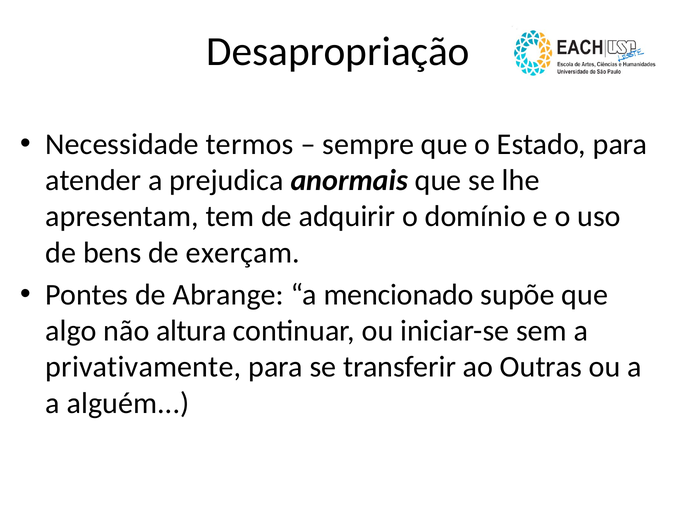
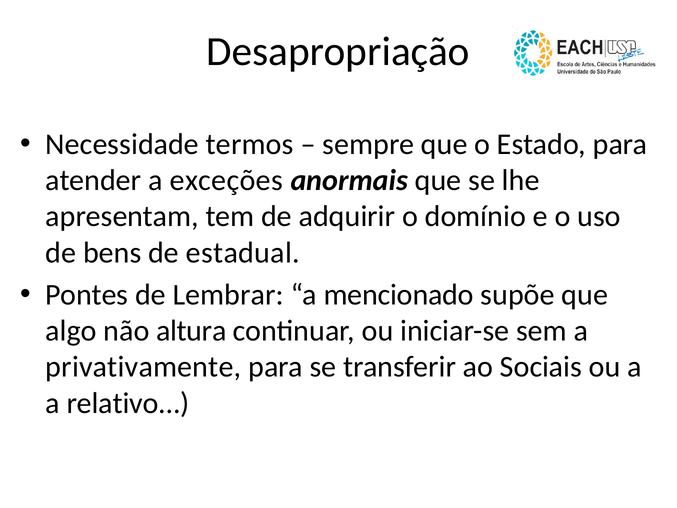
prejudica: prejudica -> exceções (226, 180)
exerçam: exerçam -> estadual (243, 252)
Abrange: Abrange -> Lembrar (228, 295)
Outras: Outras -> Sociais (541, 367)
alguém: alguém -> relativo (128, 403)
